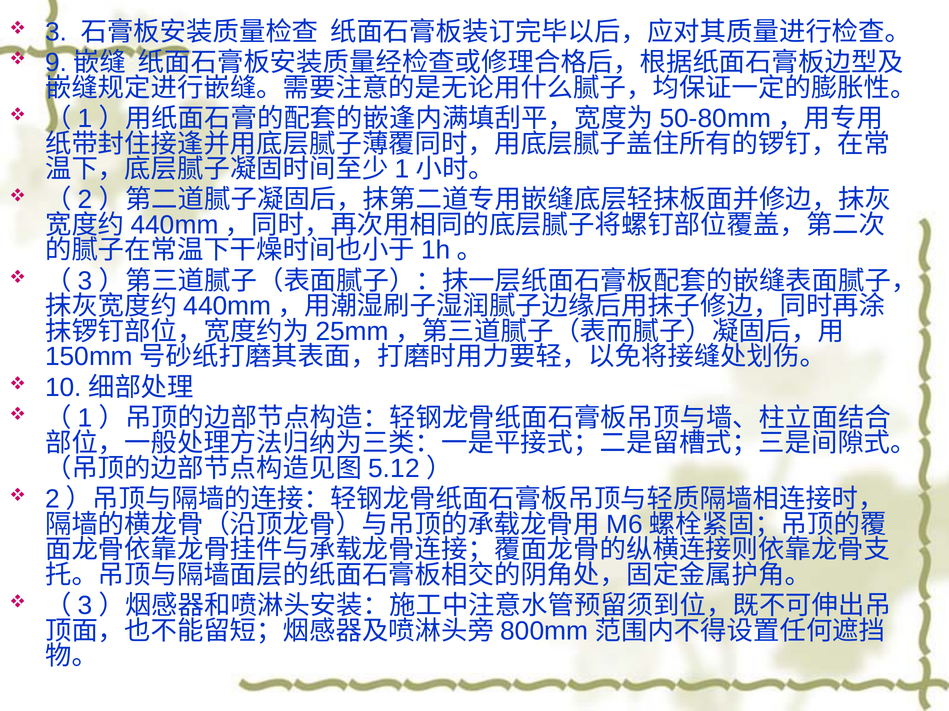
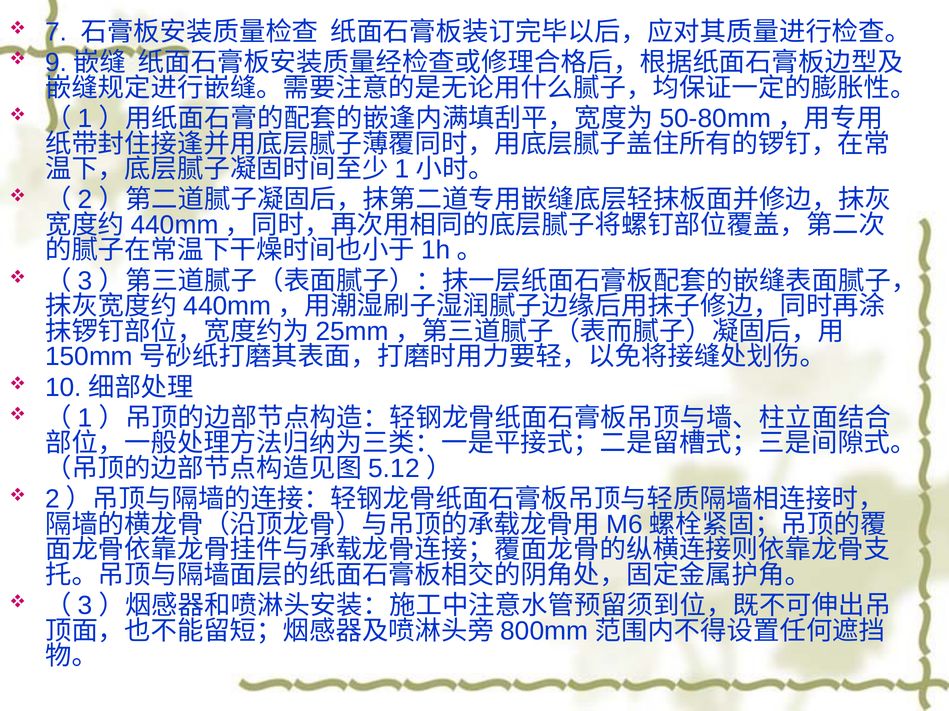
3: 3 -> 7 (56, 32)
